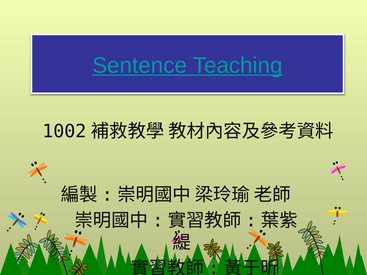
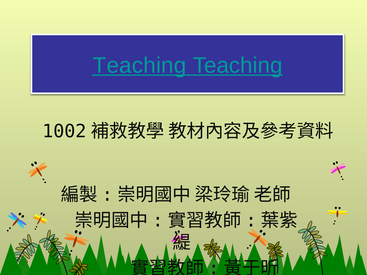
Sentence: Sentence -> Teaching (140, 65)
